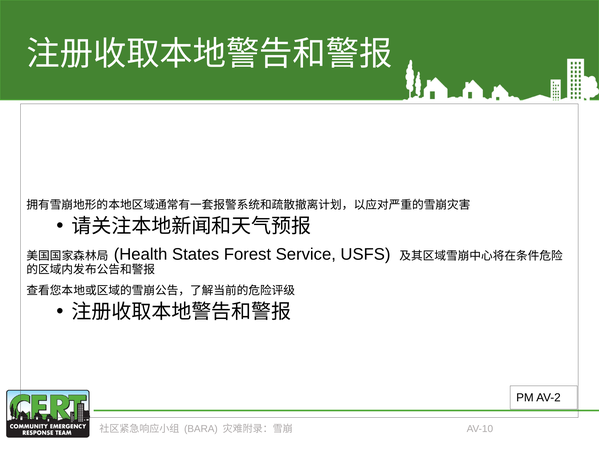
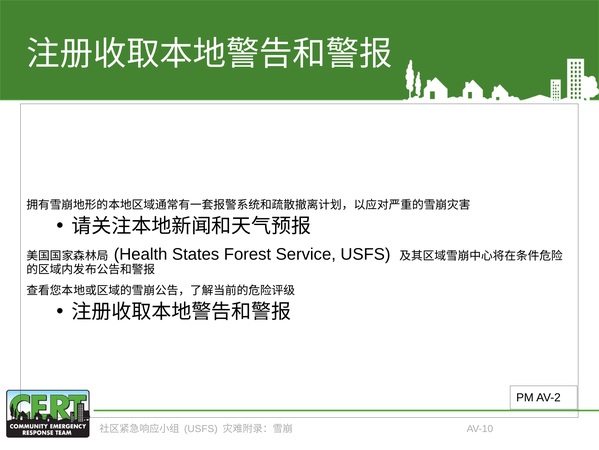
BARA: BARA -> USFS (201, 428)
